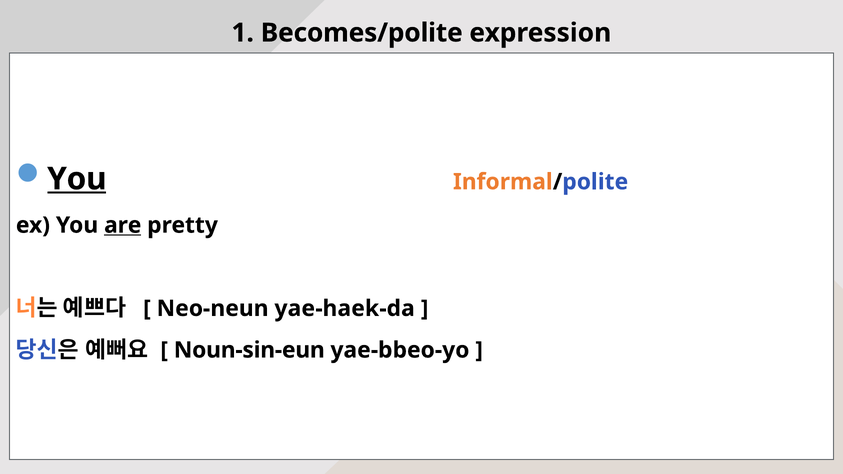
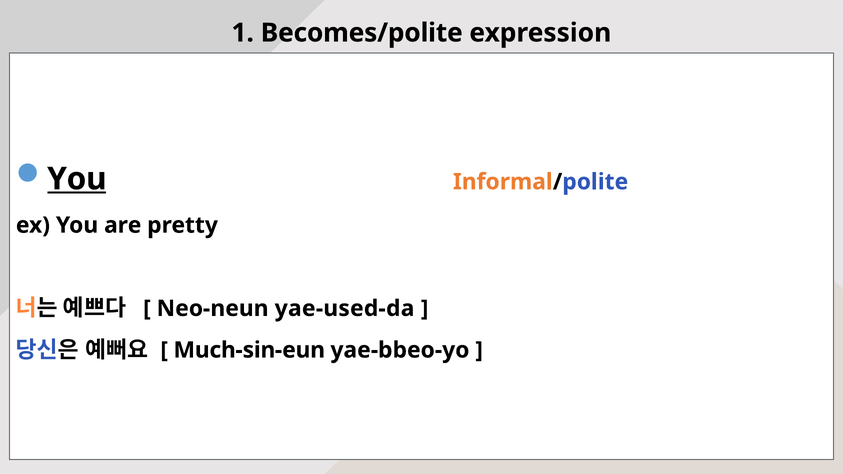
are underline: present -> none (123, 225)
yae-haek-da: yae-haek-da -> yae-used-da (345, 309)
Noun-sin-eun: Noun-sin-eun -> Much-sin-eun (249, 350)
